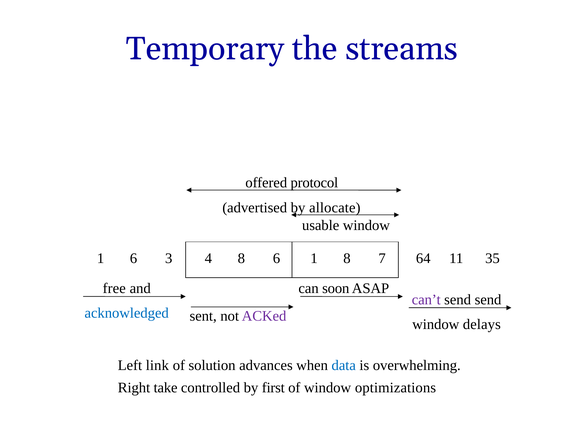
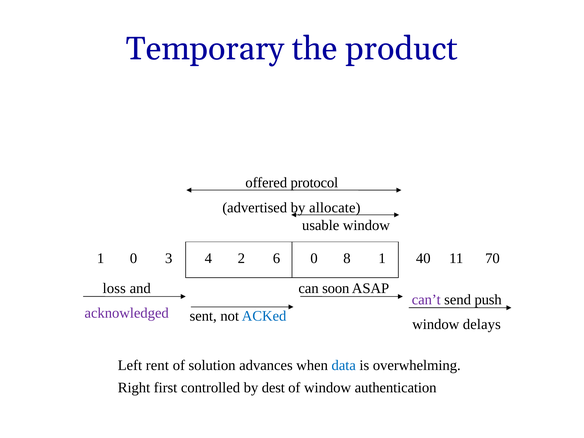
streams: streams -> product (402, 49)
1 6: 6 -> 0 (134, 258)
4 8: 8 -> 2 (241, 258)
6 1: 1 -> 0 (314, 258)
8 7: 7 -> 1 (382, 258)
64: 64 -> 40 (423, 258)
35: 35 -> 70 (492, 258)
free: free -> loss (114, 288)
send send: send -> push (488, 300)
acknowledged colour: blue -> purple (127, 313)
ACKed colour: purple -> blue (264, 316)
link: link -> rent (157, 365)
take: take -> first (166, 388)
first: first -> dest (273, 388)
optimizations: optimizations -> authentication (396, 388)
